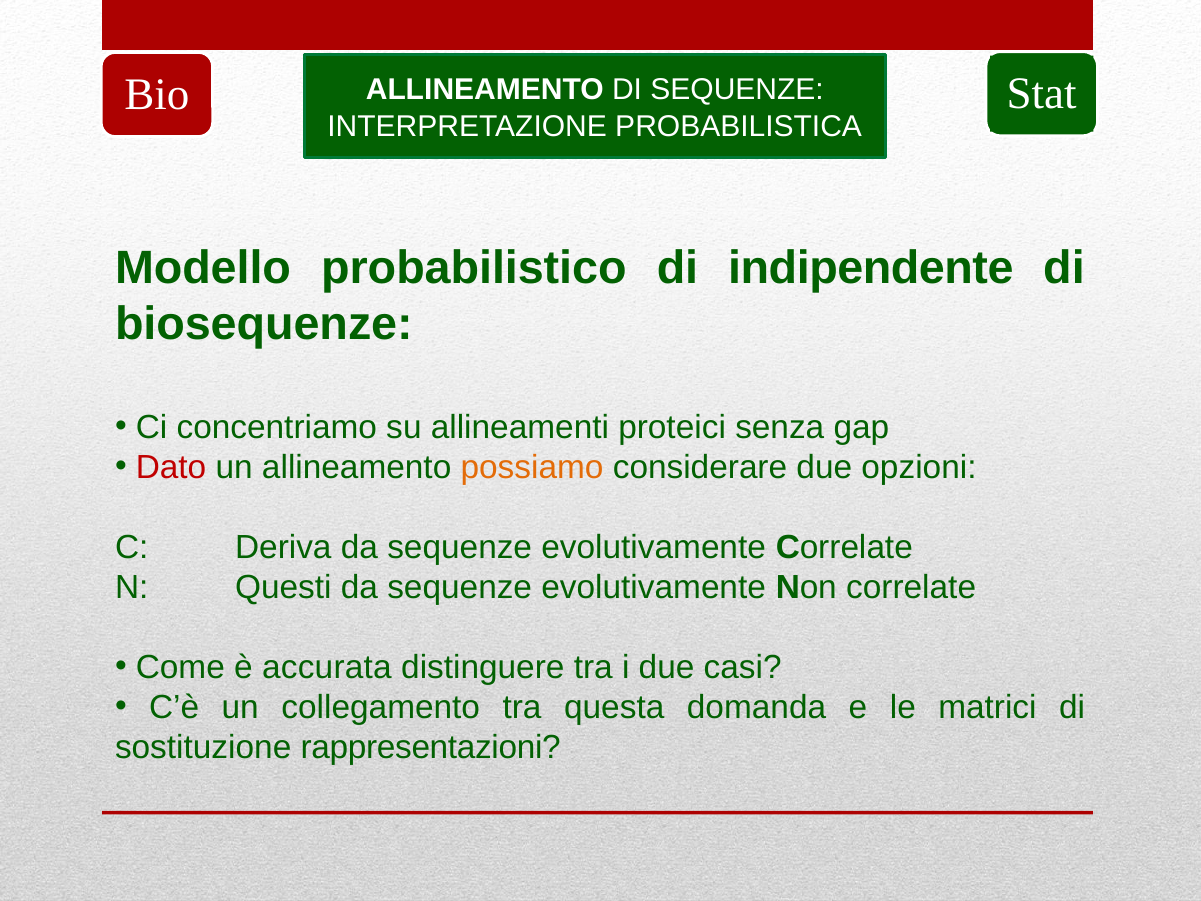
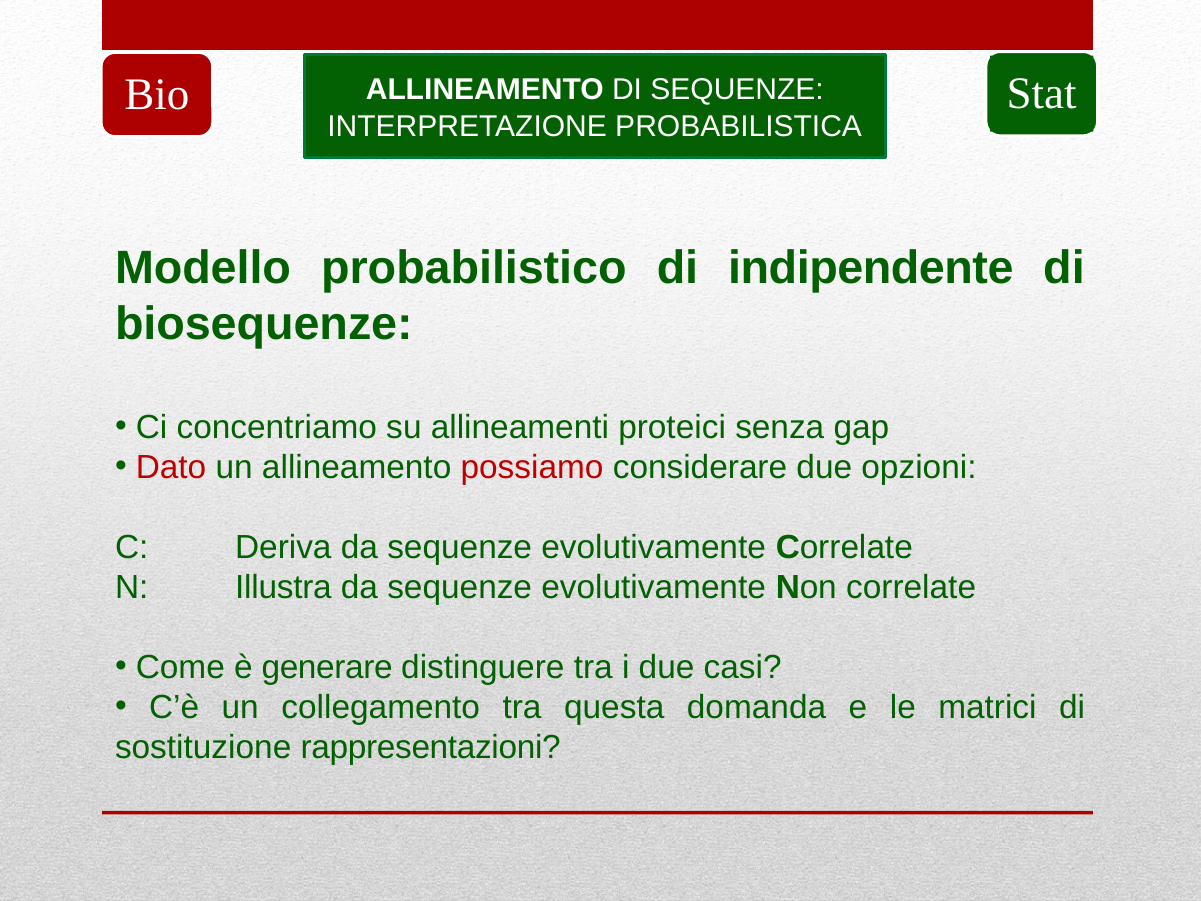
possiamo colour: orange -> red (532, 467)
Questi: Questi -> Illustra (283, 587)
accurata: accurata -> generare (327, 667)
